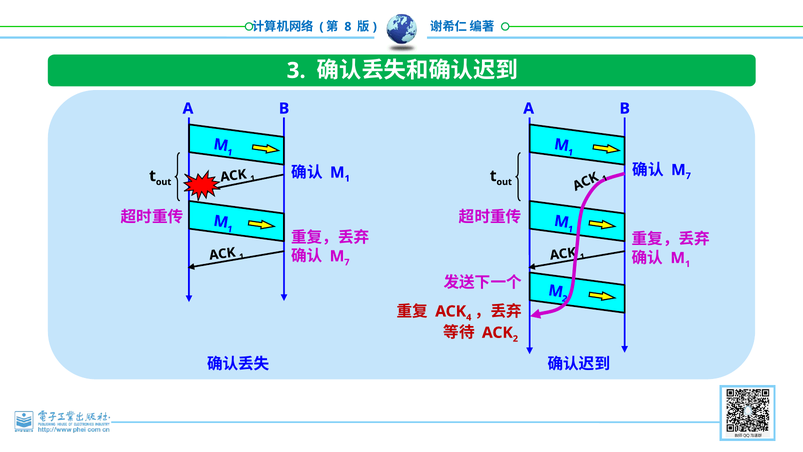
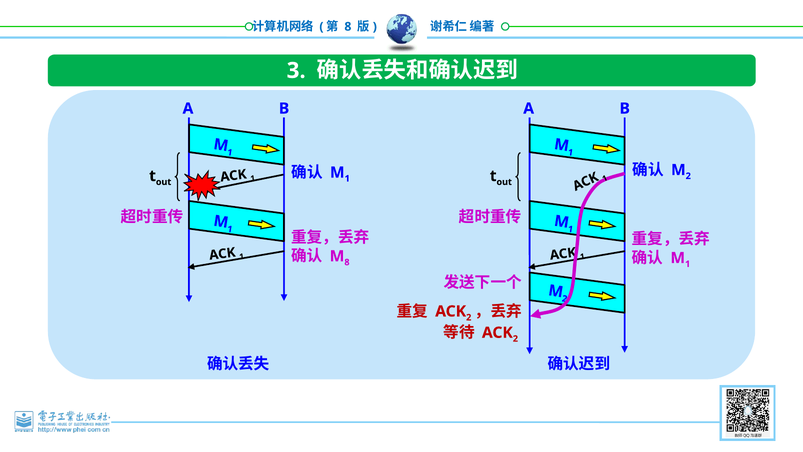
7: 7 -> 2 (688, 176)
7: 7 -> 8 (347, 262)
4: 4 -> 2 (469, 317)
